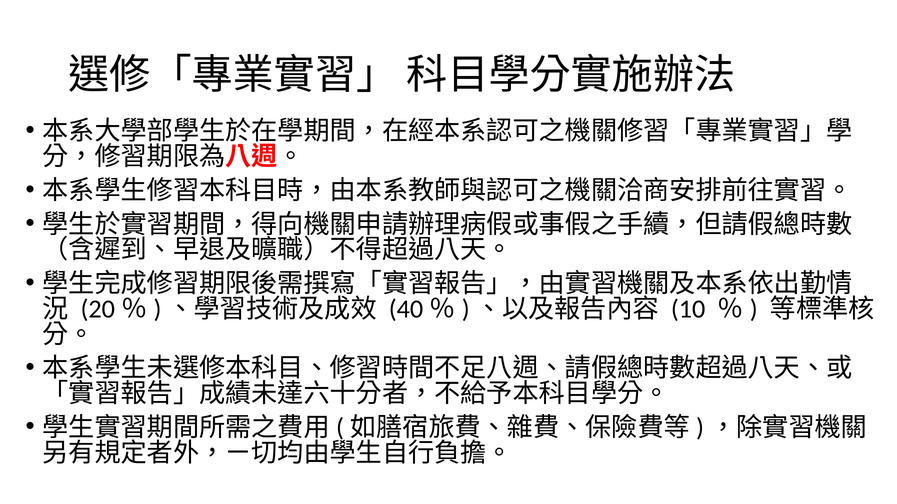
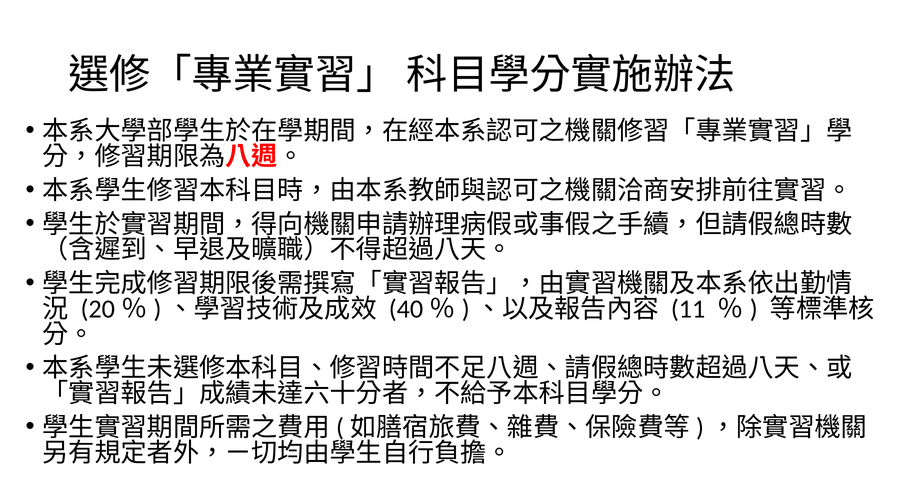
10: 10 -> 11 (688, 309)
